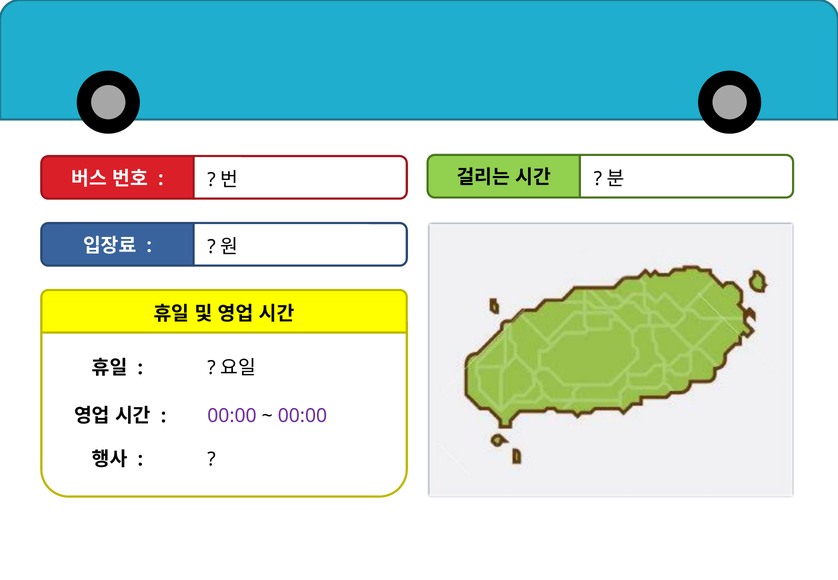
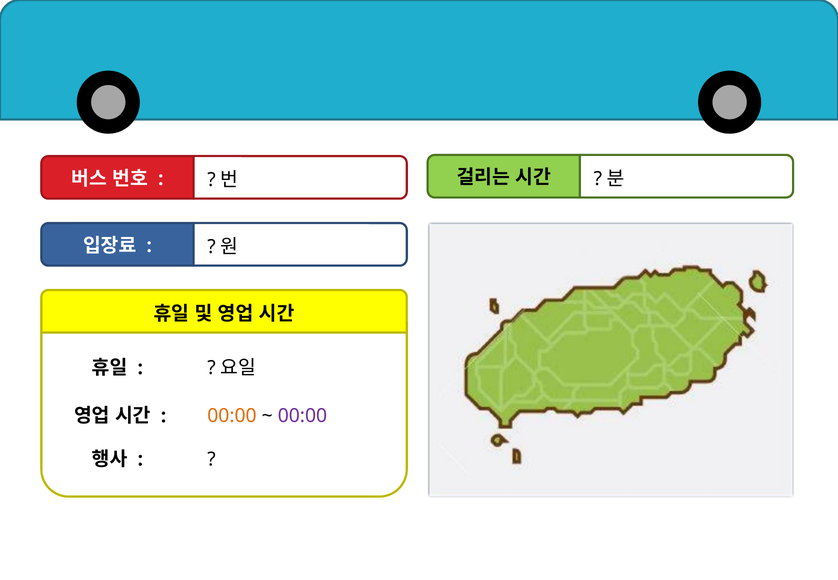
00:00 colour: purple -> orange (232, 416)
